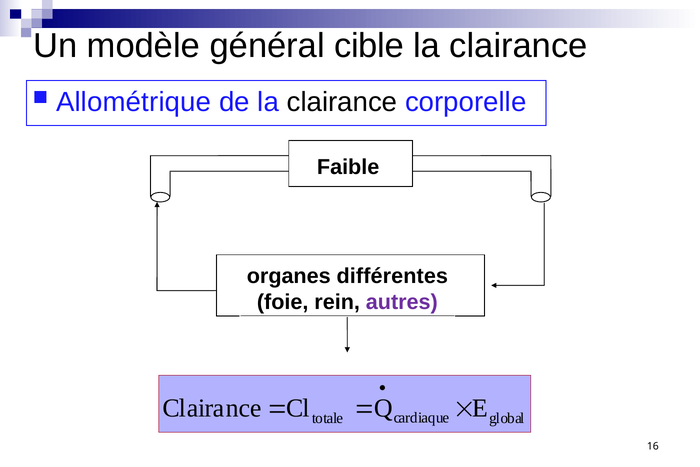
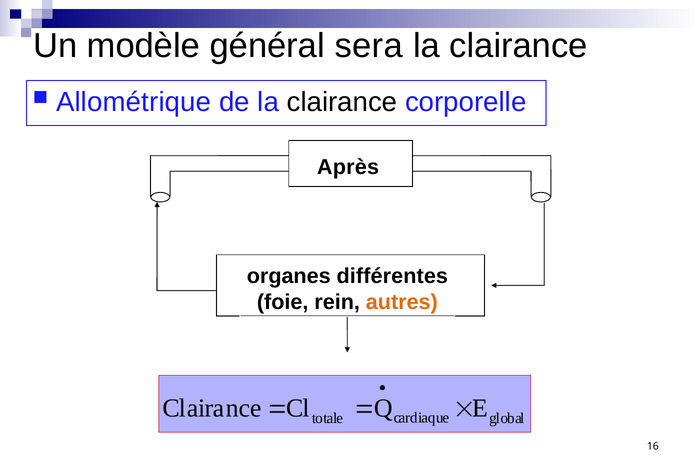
cible: cible -> sera (369, 46)
Faible: Faible -> Après (348, 167)
autres colour: purple -> orange (402, 302)
